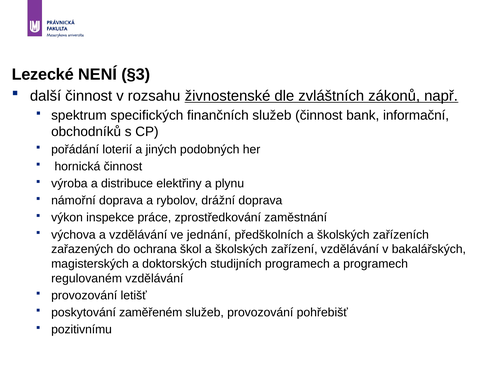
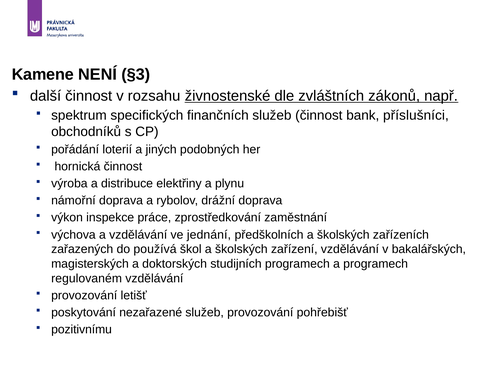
Lezecké: Lezecké -> Kamene (43, 74)
informační: informační -> příslušníci (416, 115)
ochrana: ochrana -> používá (155, 249)
zaměřeném: zaměřeném -> nezařazené (151, 312)
